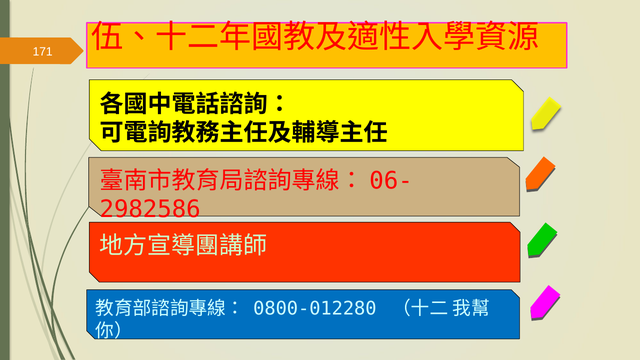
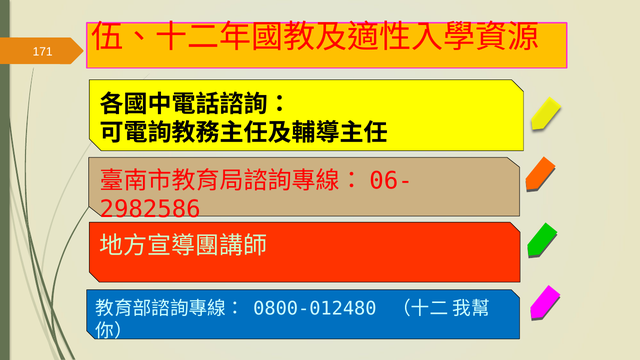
0800-012280: 0800-012280 -> 0800-012480 (315, 309)
